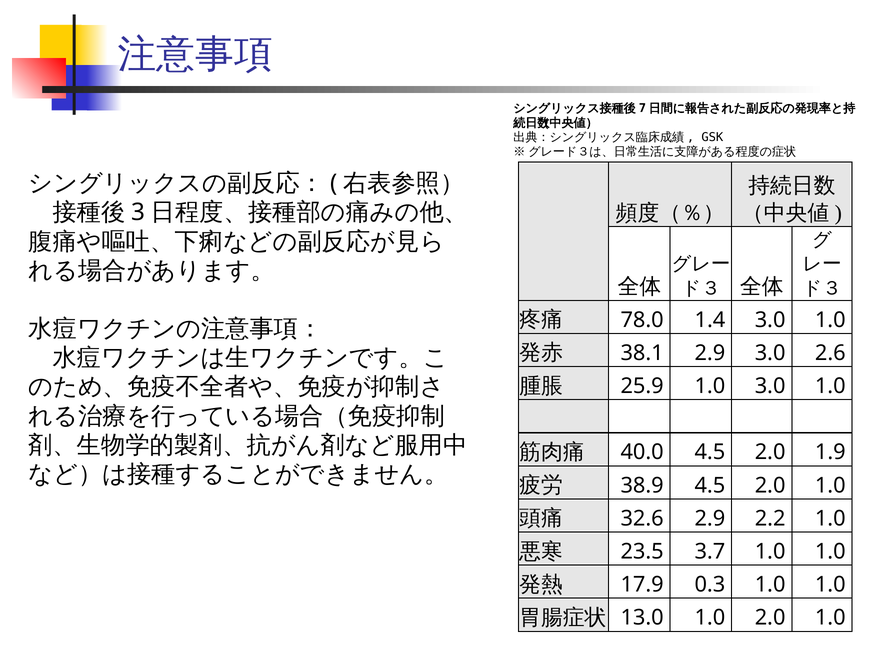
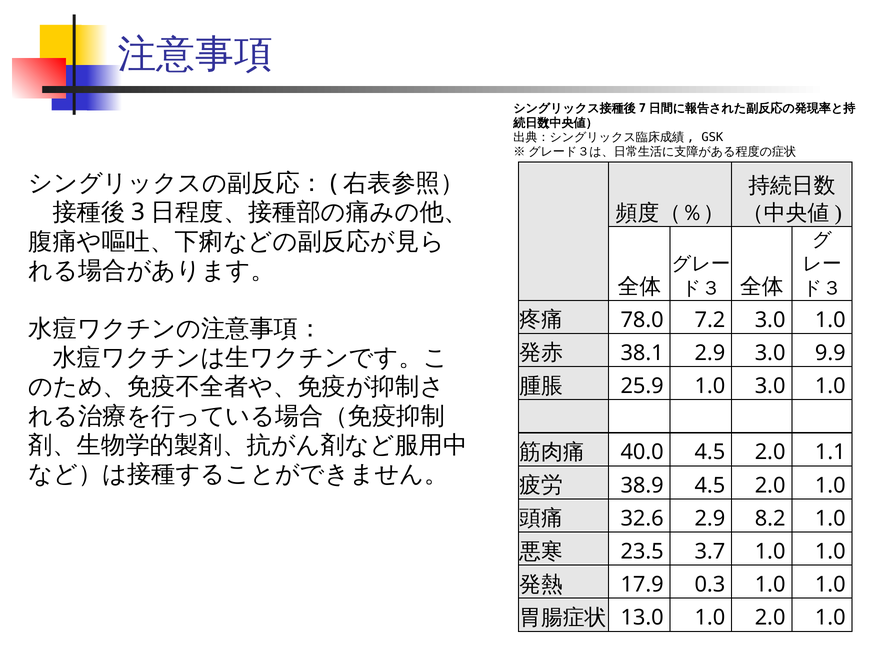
1.4: 1.4 -> 7.2 (710, 320)
2.6: 2.6 -> 9.9 (830, 353)
1.9: 1.9 -> 1.1 (830, 452)
2.2: 2.2 -> 8.2 (770, 518)
